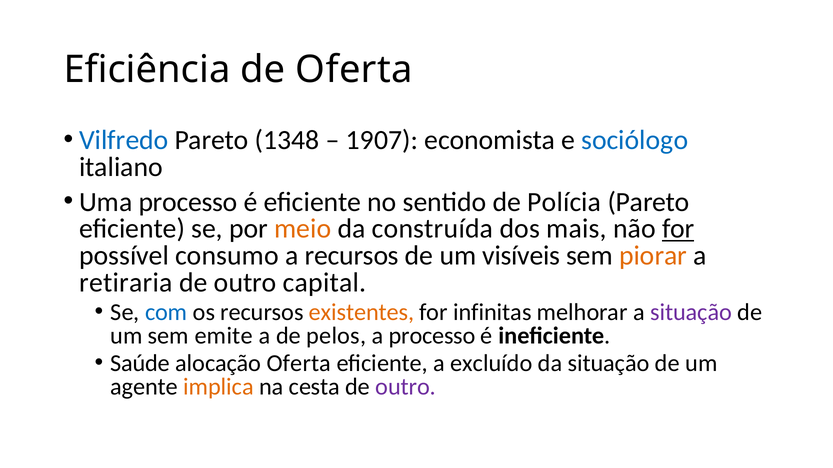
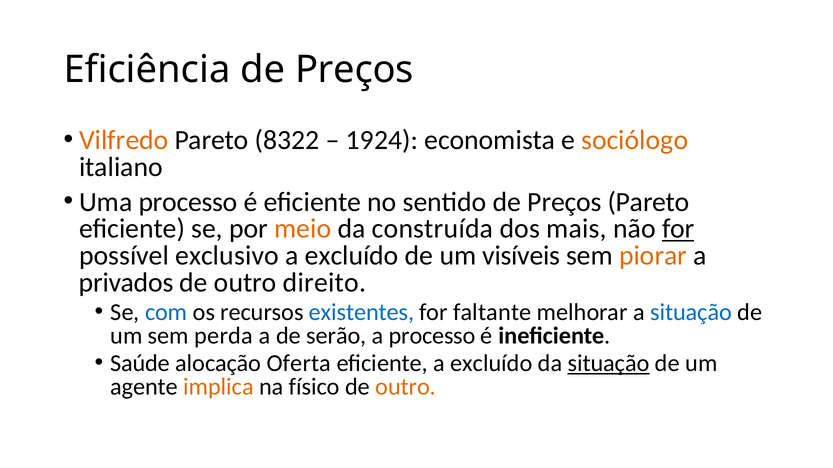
Eficiência de Oferta: Oferta -> Preços (354, 70)
Vilfredo colour: blue -> orange (124, 140)
1348: 1348 -> 8322 (287, 140)
1907: 1907 -> 1924 (382, 140)
sociólogo colour: blue -> orange (635, 140)
sentido de Polícia: Polícia -> Preços (564, 202)
consumo: consumo -> exclusivo (227, 256)
recursos: recursos -> excluído (352, 256)
retiraria: retiraria -> privados (126, 283)
capital: capital -> direito (325, 283)
existentes colour: orange -> blue (362, 312)
infinitas: infinitas -> faltante (492, 312)
situação colour: purple -> blue (691, 312)
emite: emite -> perda (224, 336)
pelos: pelos -> serão (336, 336)
situação underline: none -> present (609, 364)
cesta: cesta -> físico (314, 387)
outro colour: purple -> orange (406, 387)
